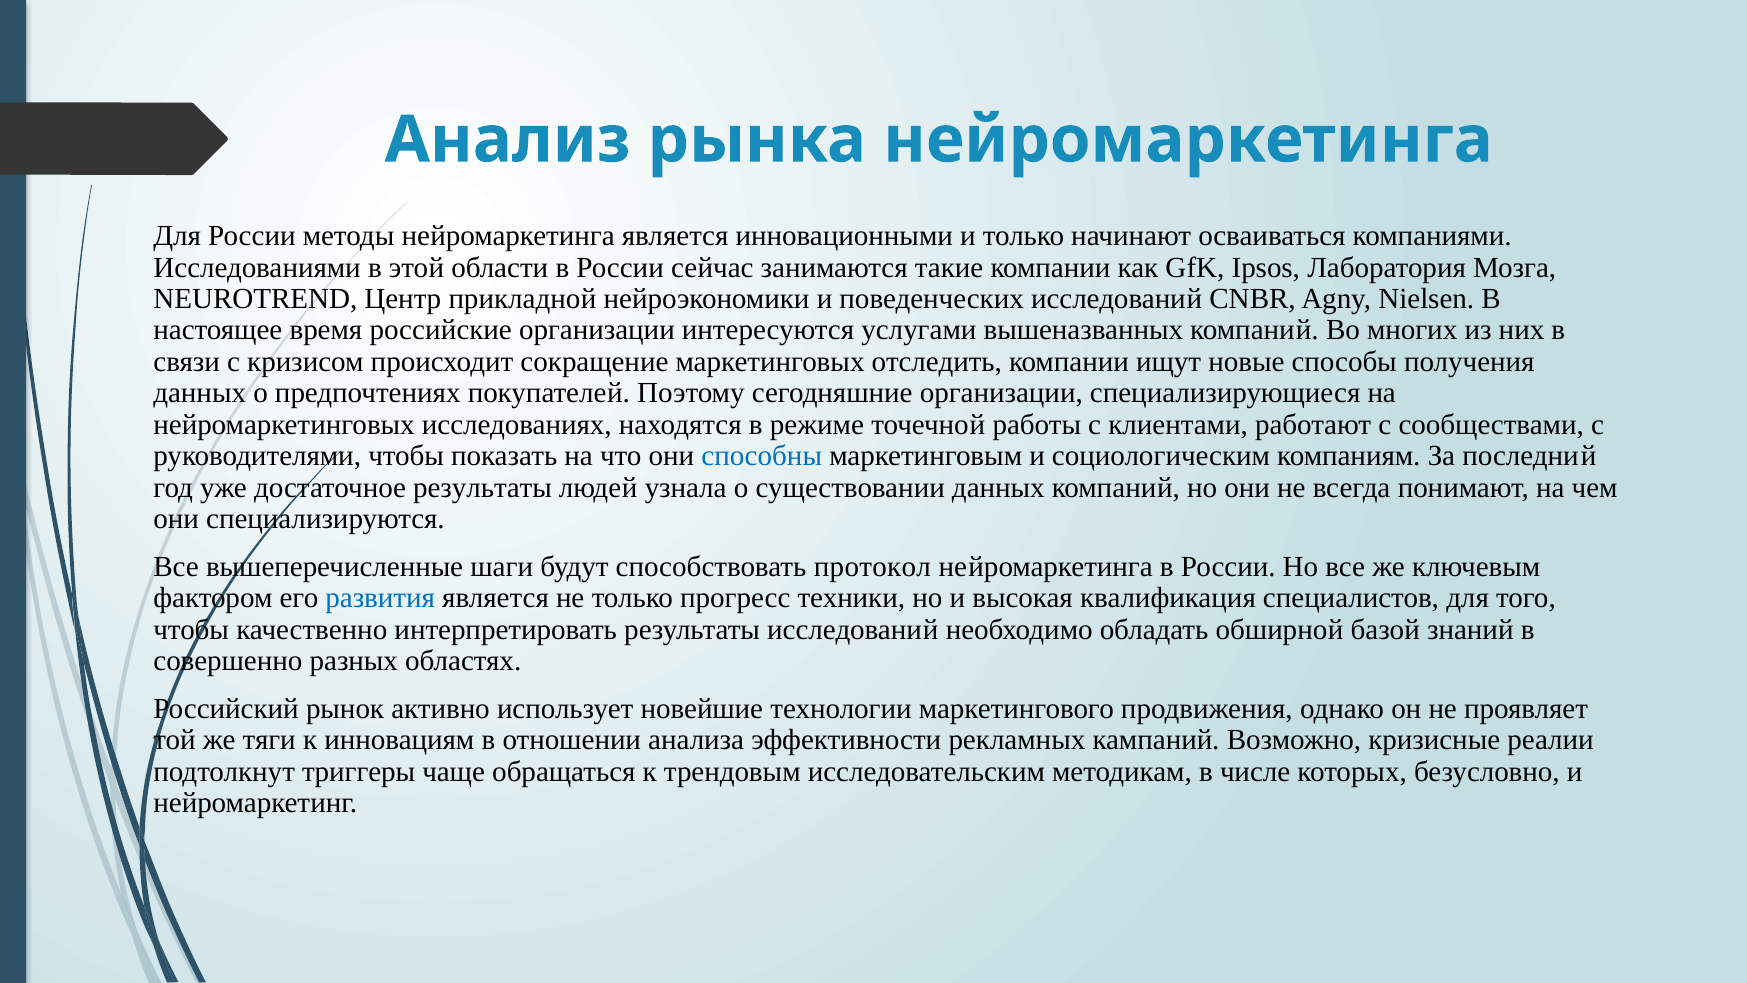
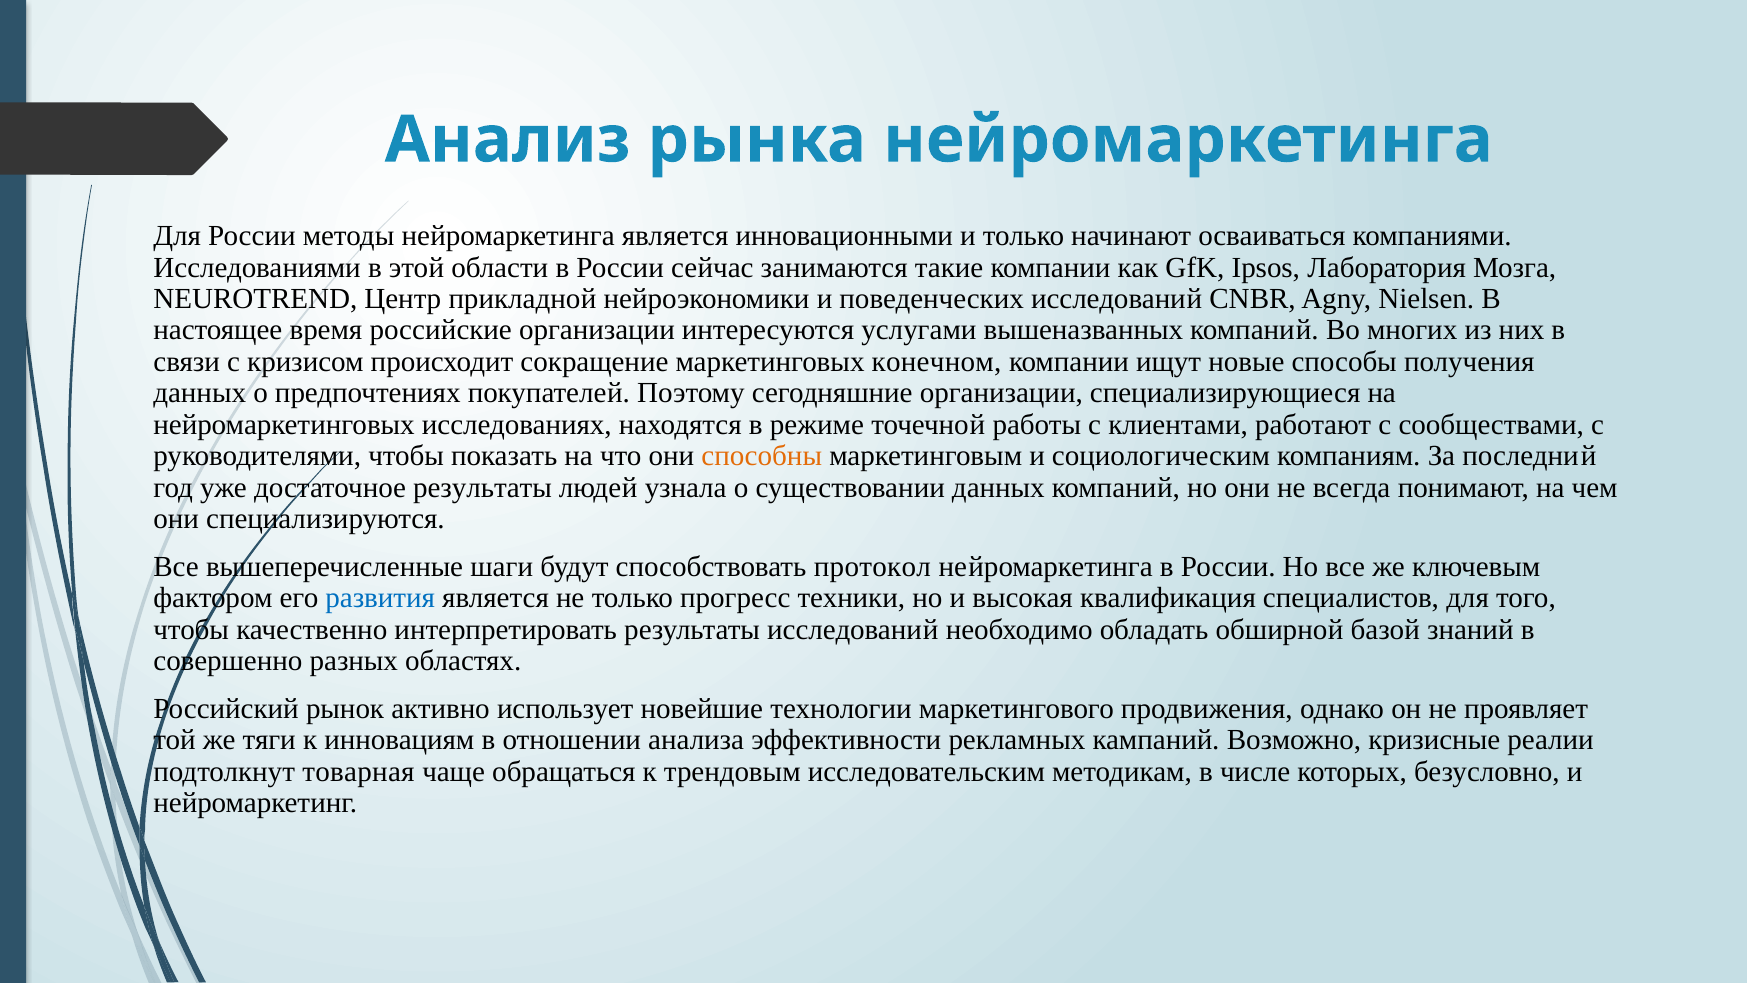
отследить: отследить -> конечном (937, 362)
способны colour: blue -> orange (762, 456)
триггеры: триггеры -> товарная (358, 771)
